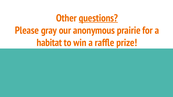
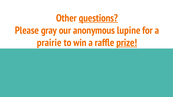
prairie: prairie -> lupine (129, 30)
habitat: habitat -> prairie (49, 43)
prize underline: none -> present (127, 43)
